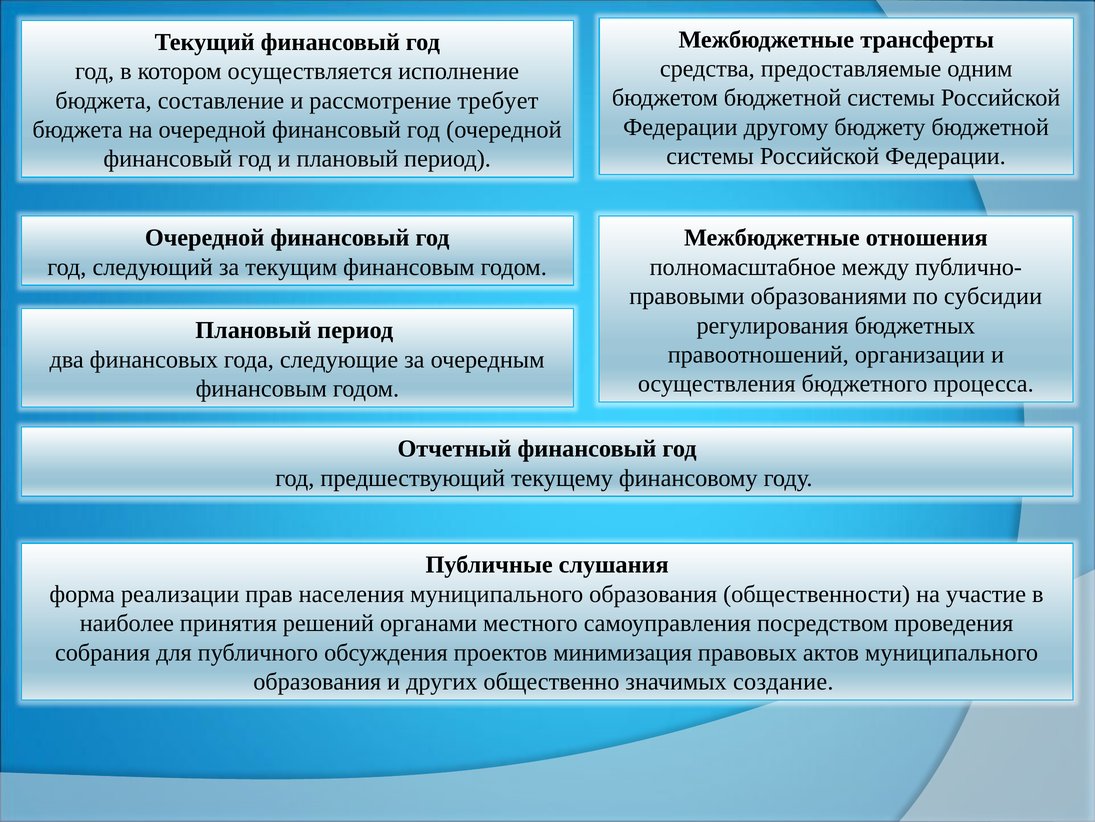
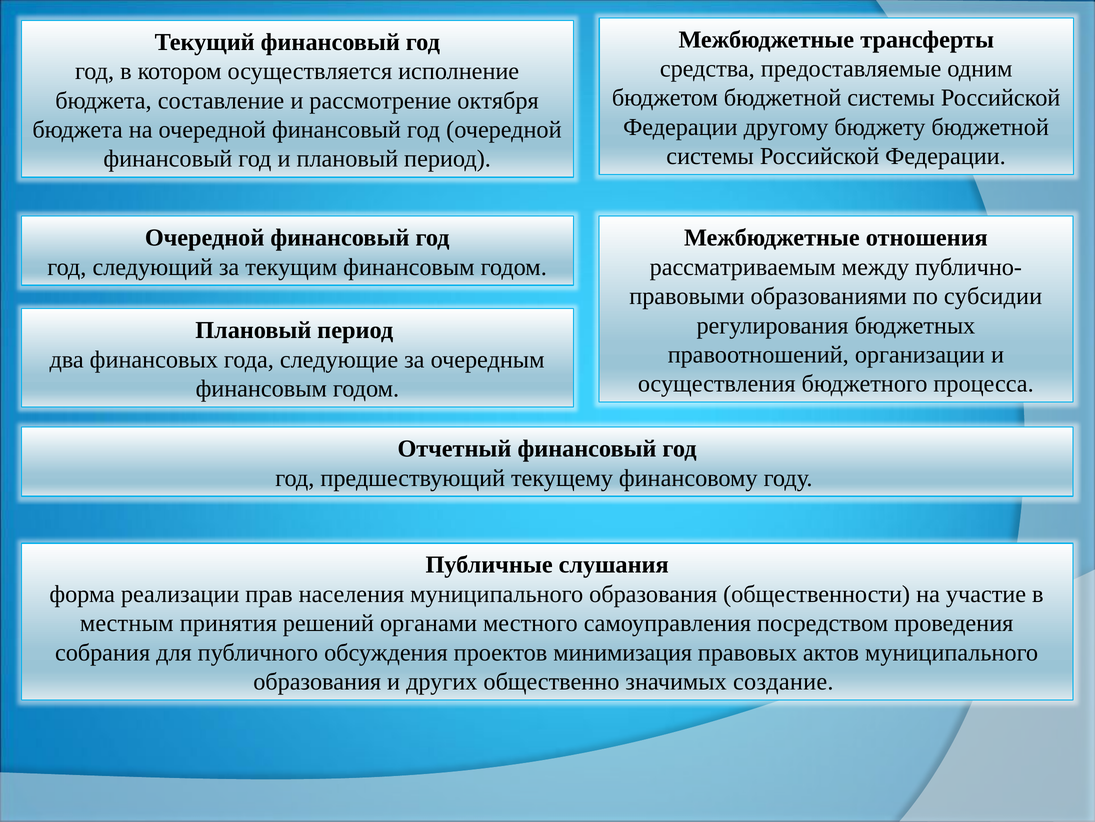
требует: требует -> октября (498, 100)
полномасштабное: полномасштабное -> рассматриваемым (743, 267)
наиболее: наиболее -> местным (127, 623)
